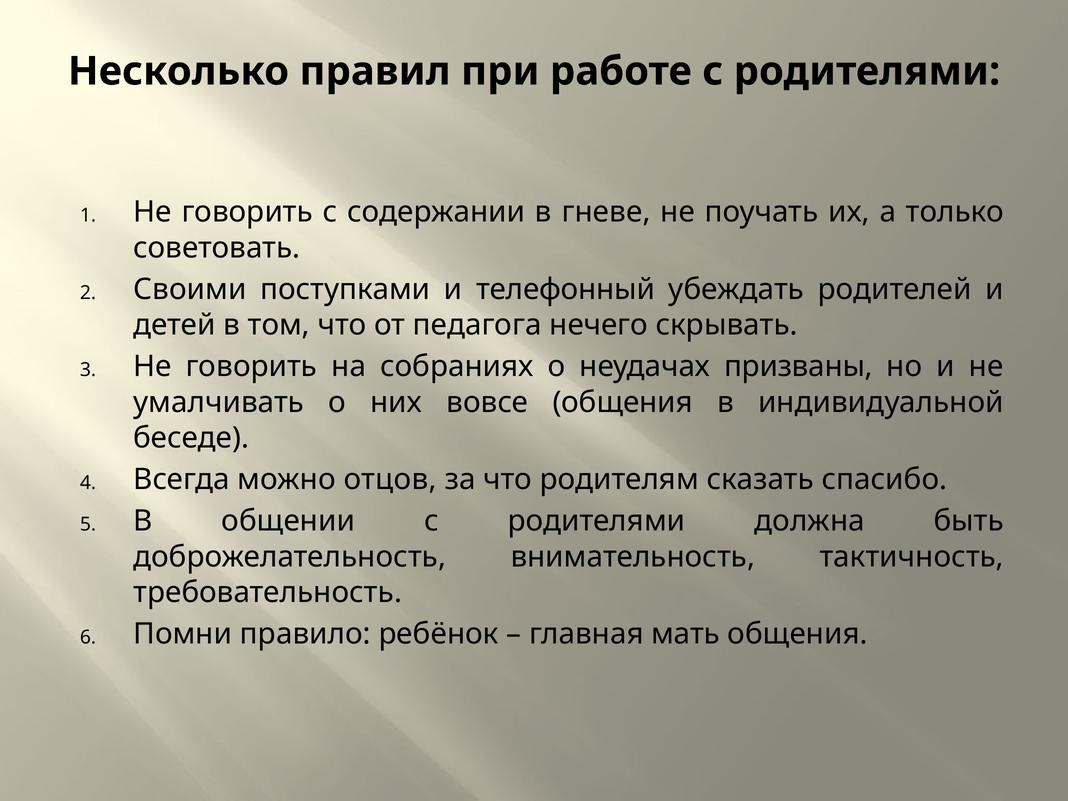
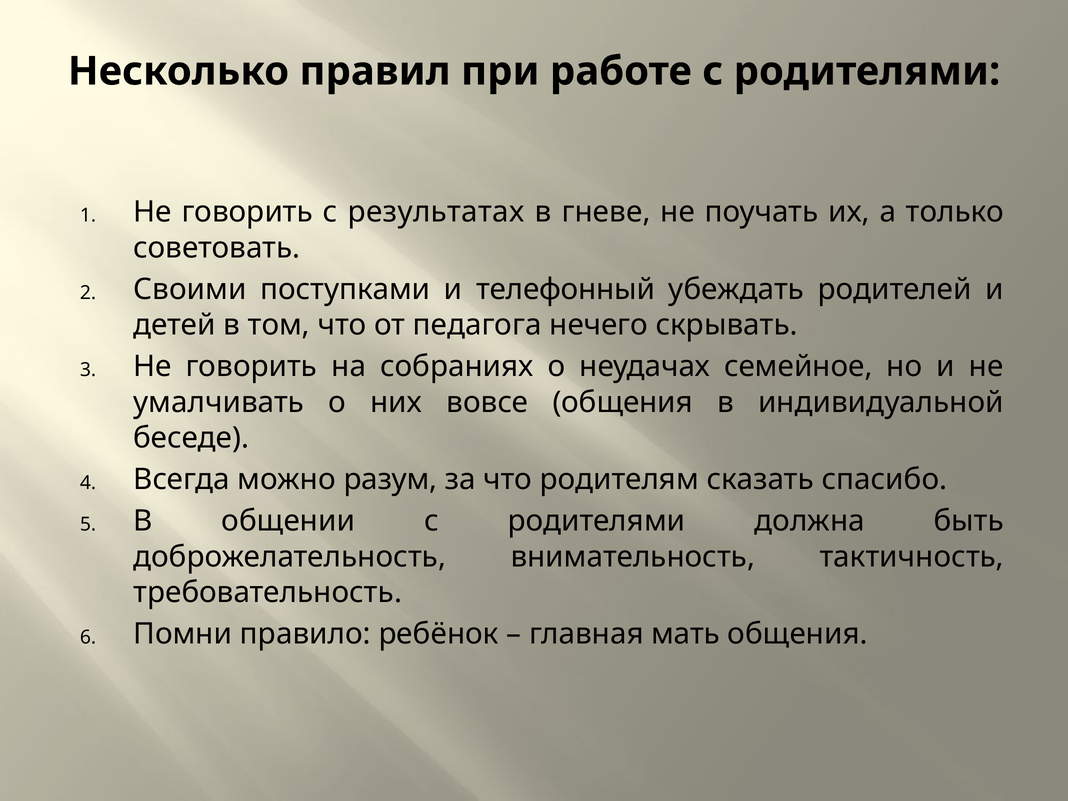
содержании: содержании -> результатах (436, 212)
призваны: призваны -> семейное (798, 367)
отцов: отцов -> разум (390, 479)
